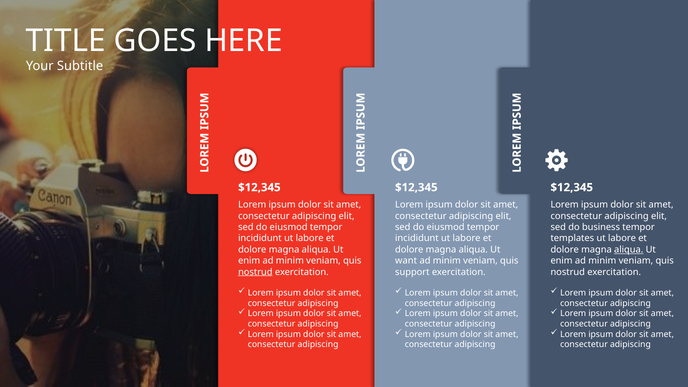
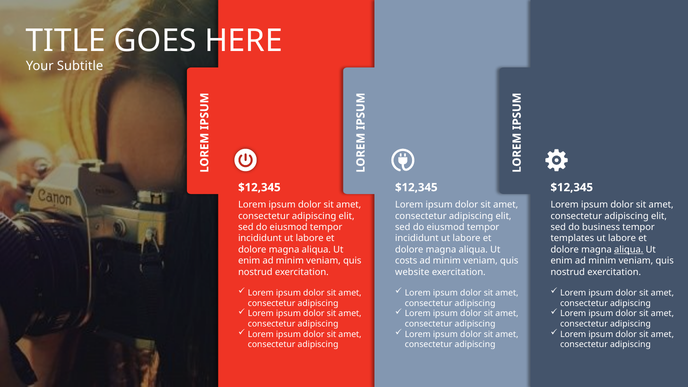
want: want -> costs (406, 261)
nostrud underline: present -> none (255, 272)
support: support -> website (412, 272)
